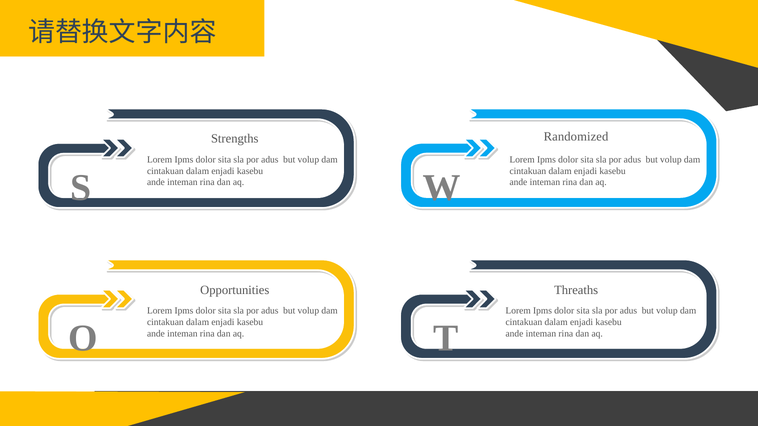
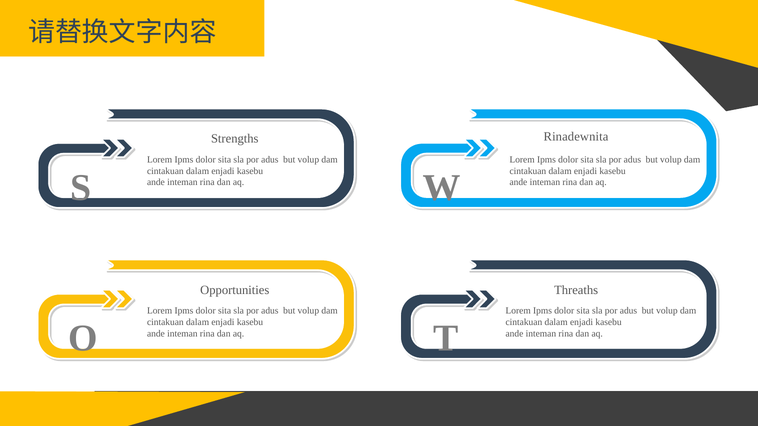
Randomized: Randomized -> Rinadewnita (576, 137)
